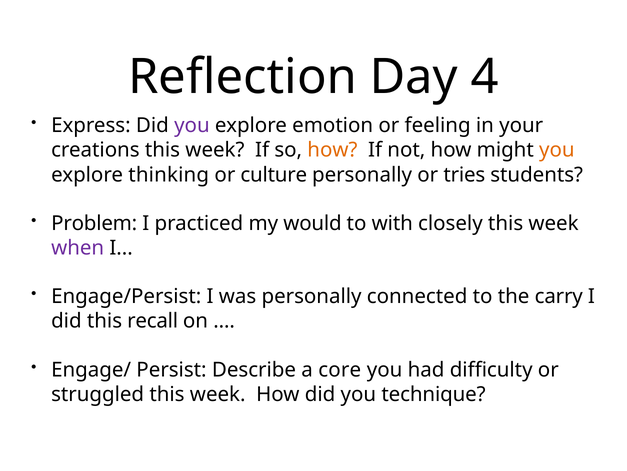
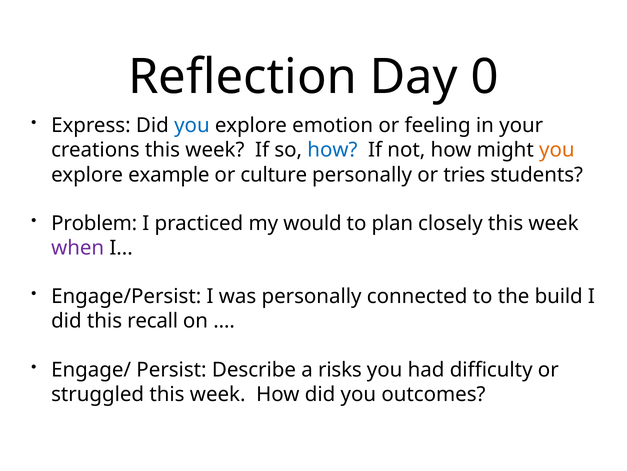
4: 4 -> 0 (485, 77)
you colour: purple -> blue (192, 125)
how colour: orange -> blue (332, 150)
thinking: thinking -> example (169, 174)
with: with -> plan (392, 223)
carry: carry -> build (559, 296)
core: core -> risks (340, 369)
technique: technique -> outcomes (433, 394)
